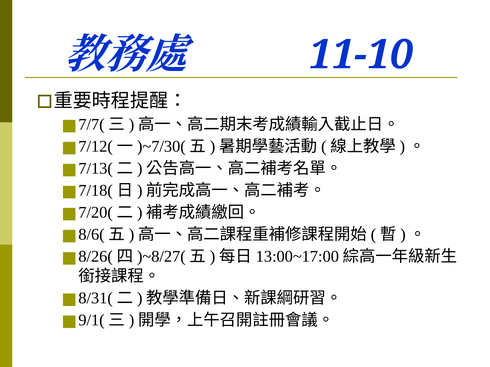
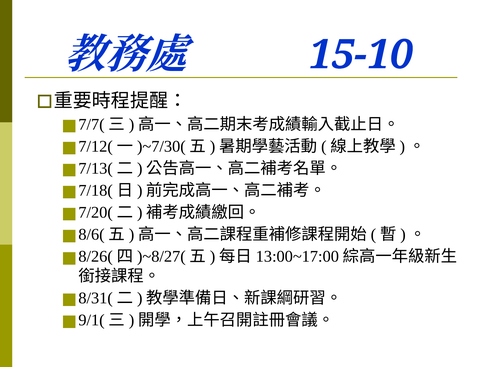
11-10: 11-10 -> 15-10 (361, 55)
